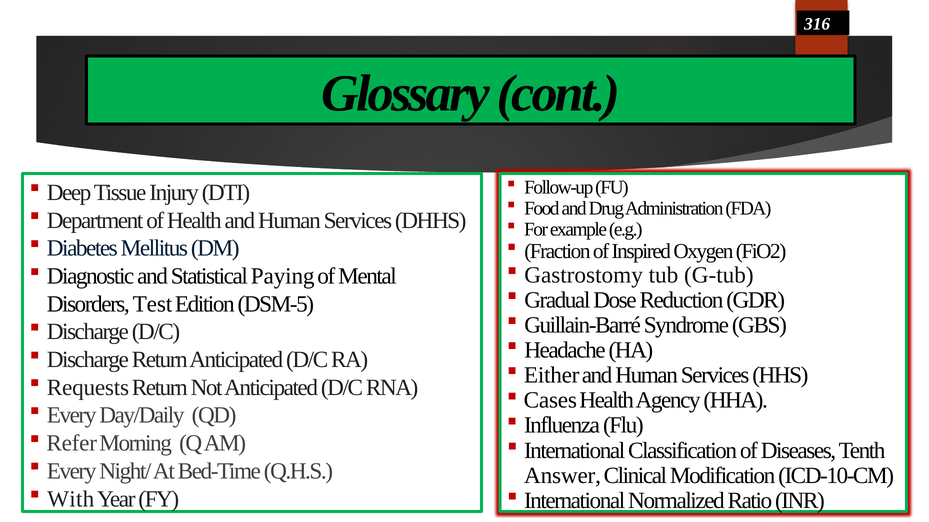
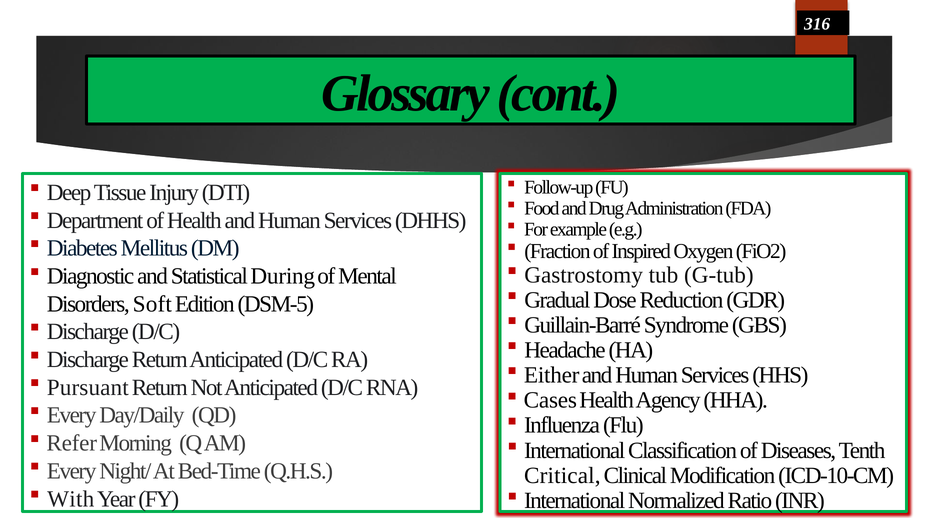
Paying: Paying -> During (283, 276)
Test: Test -> Soft (152, 304)
Requests: Requests -> Pursuant (88, 388)
Answer: Answer -> Critical (562, 476)
